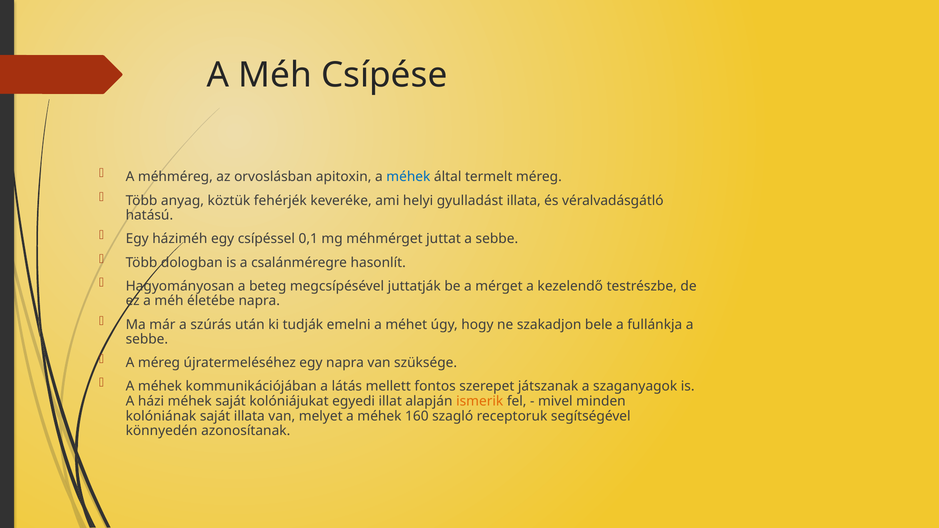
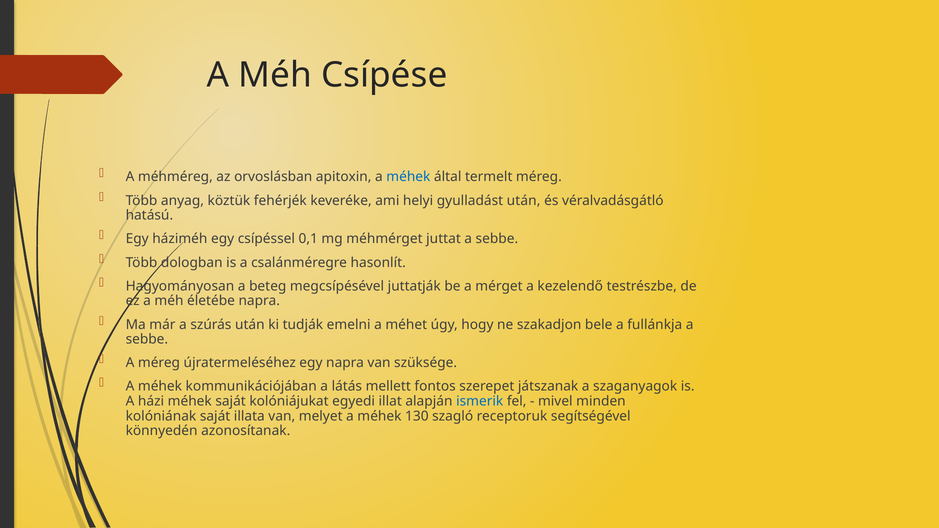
gyulladást illata: illata -> után (524, 201)
ismerik colour: orange -> blue (480, 401)
160: 160 -> 130 (417, 416)
